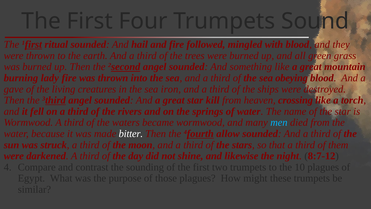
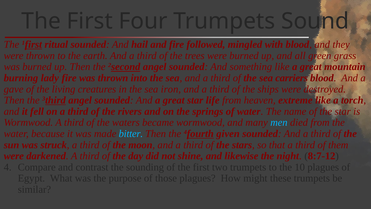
obeying: obeying -> carriers (292, 78)
kill: kill -> life (213, 100)
crossing: crossing -> extreme (295, 100)
bitter colour: white -> light blue (131, 134)
allow: allow -> given (228, 134)
